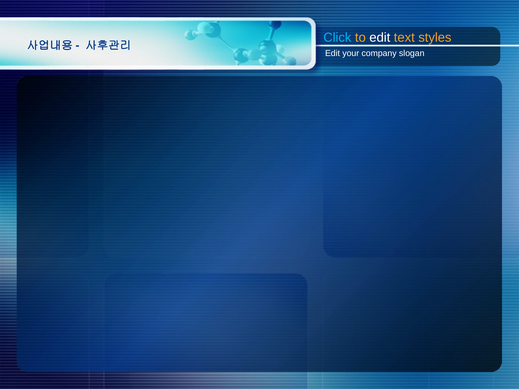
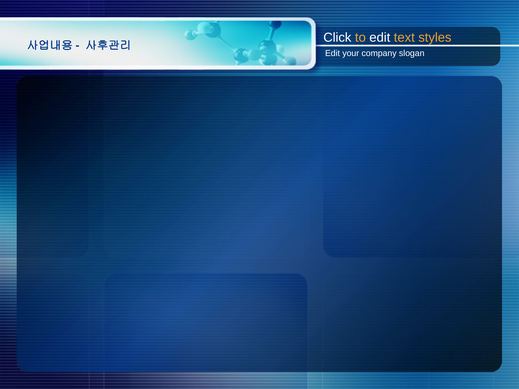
Click colour: light blue -> white (337, 38)
